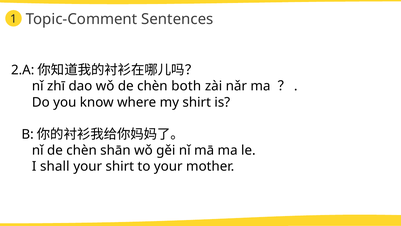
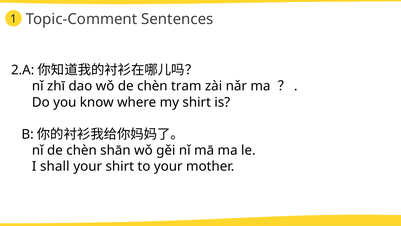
both: both -> tram (186, 86)
